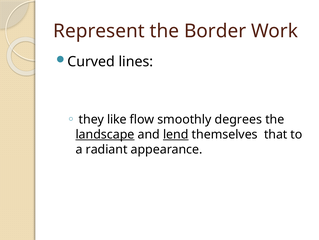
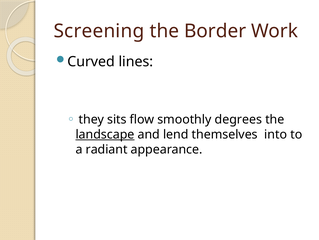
Represent: Represent -> Screening (99, 31)
like: like -> sits (117, 119)
lend underline: present -> none (176, 134)
that: that -> into (276, 134)
